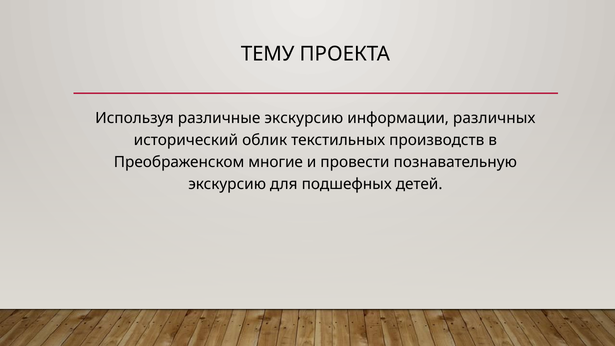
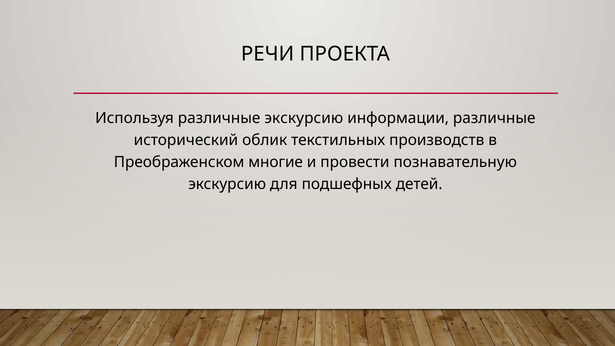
ТЕМУ: ТЕМУ -> РЕЧИ (268, 54)
информации различных: различных -> различные (494, 118)
